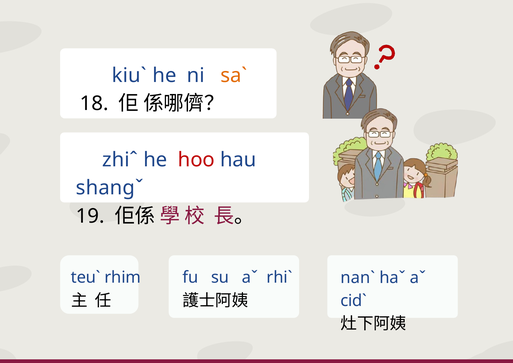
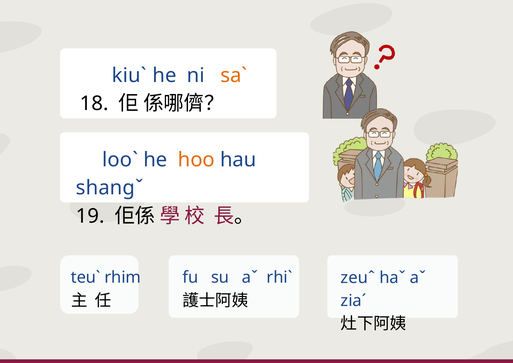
zhiˆ: zhiˆ -> looˋ (120, 160)
hoo colour: red -> orange (196, 160)
nanˋ: nanˋ -> zeuˆ (358, 278)
cidˋ: cidˋ -> ziaˊ (354, 301)
